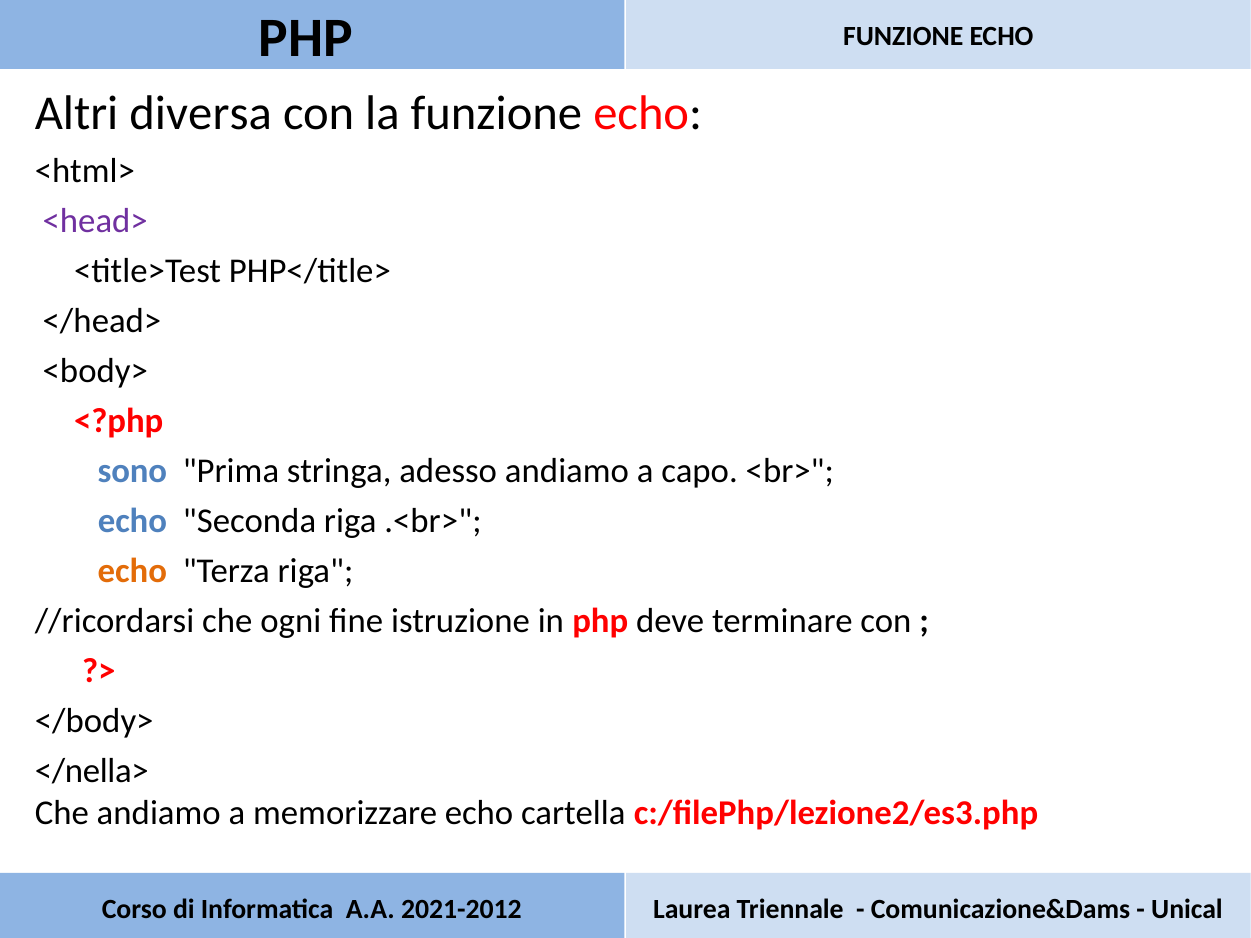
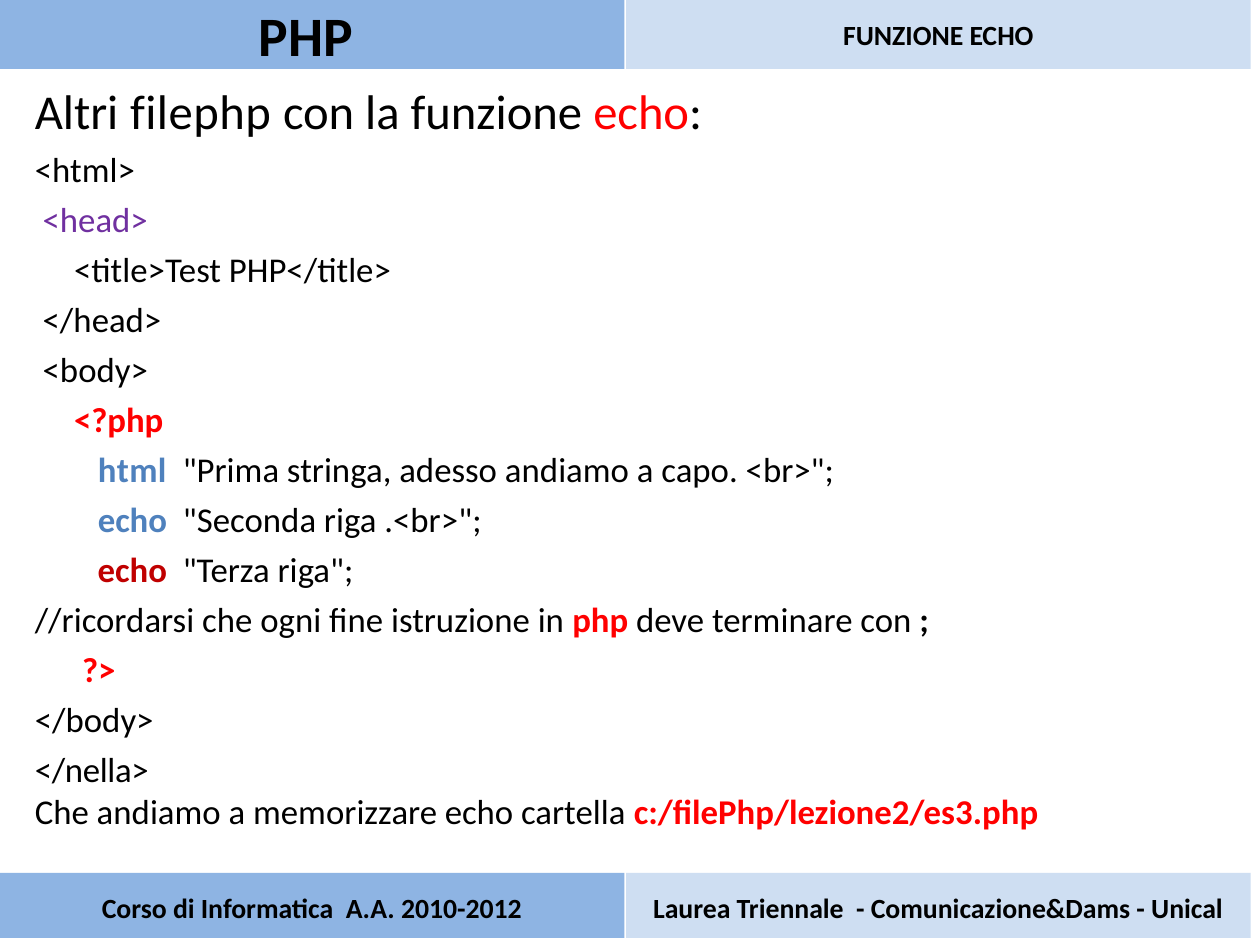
diversa: diversa -> filephp (200, 114)
sono: sono -> html (132, 471)
echo colour: orange -> red (132, 572)
2021-2012: 2021-2012 -> 2010-2012 (461, 909)
